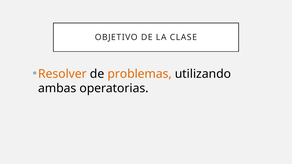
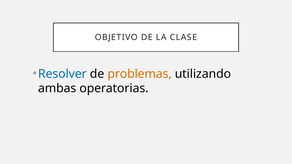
Resolver colour: orange -> blue (62, 74)
